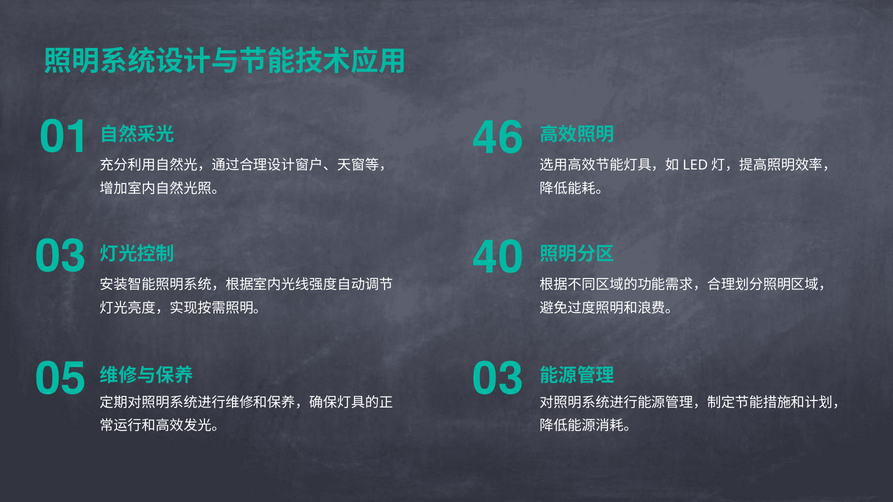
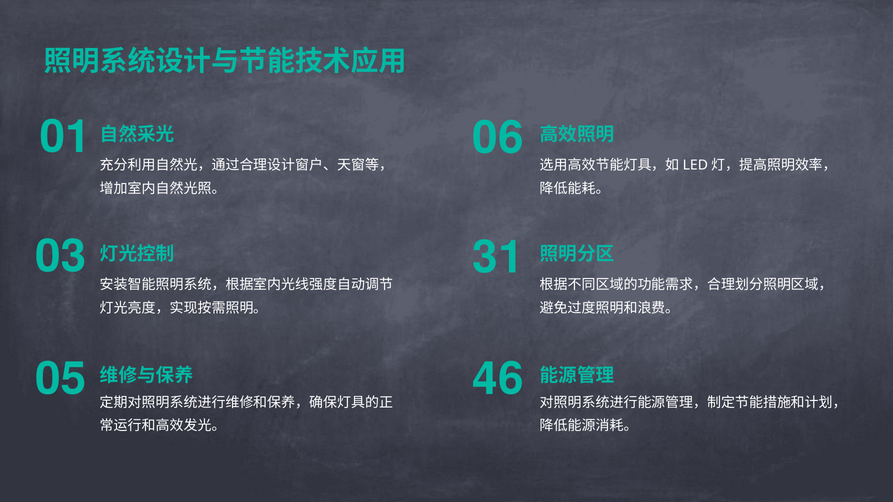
46: 46 -> 06 (498, 138)
40: 40 -> 31 (498, 257)
05 03: 03 -> 46 (498, 379)
